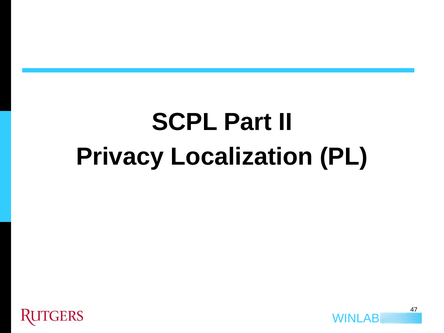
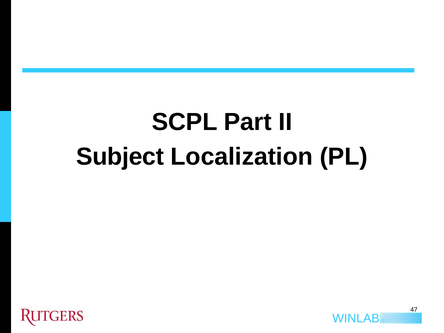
Privacy: Privacy -> Subject (120, 157)
